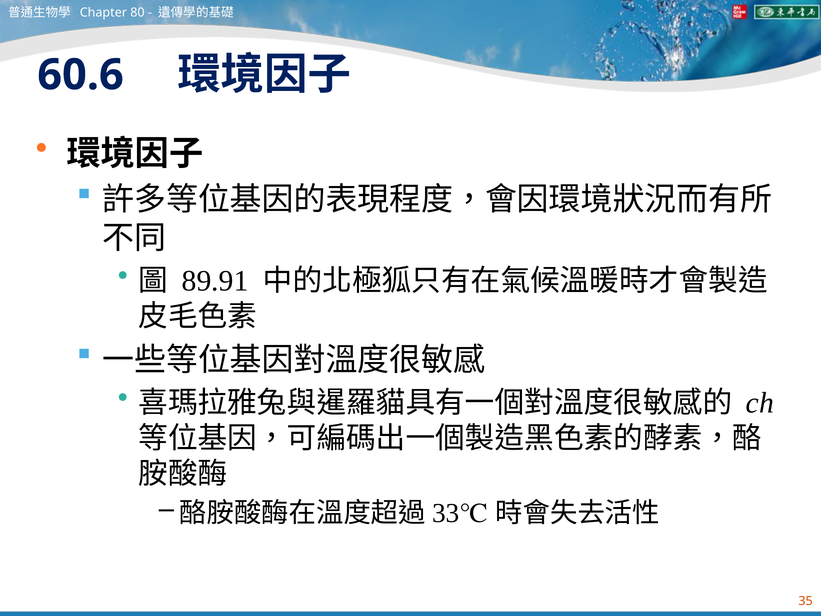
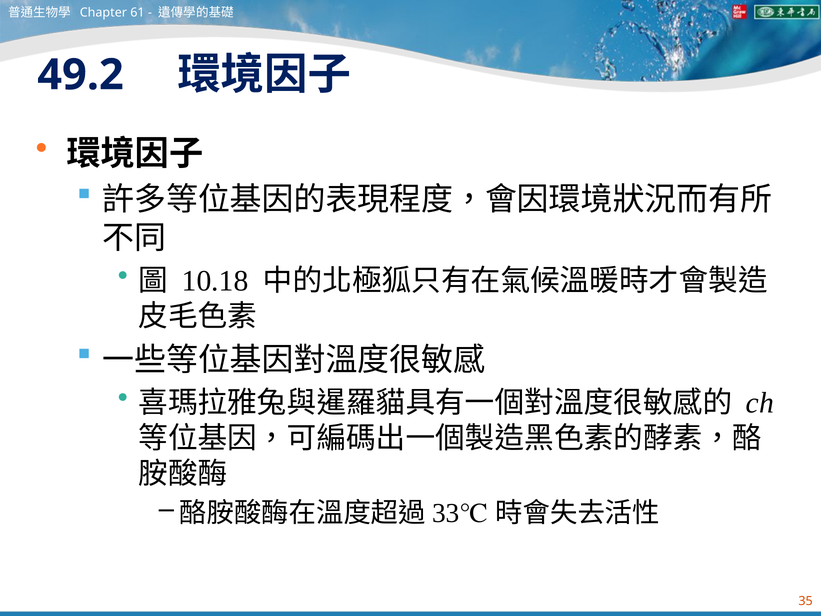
80: 80 -> 61 (137, 13)
60.6: 60.6 -> 49.2 (81, 75)
89.91: 89.91 -> 10.18 (215, 281)
